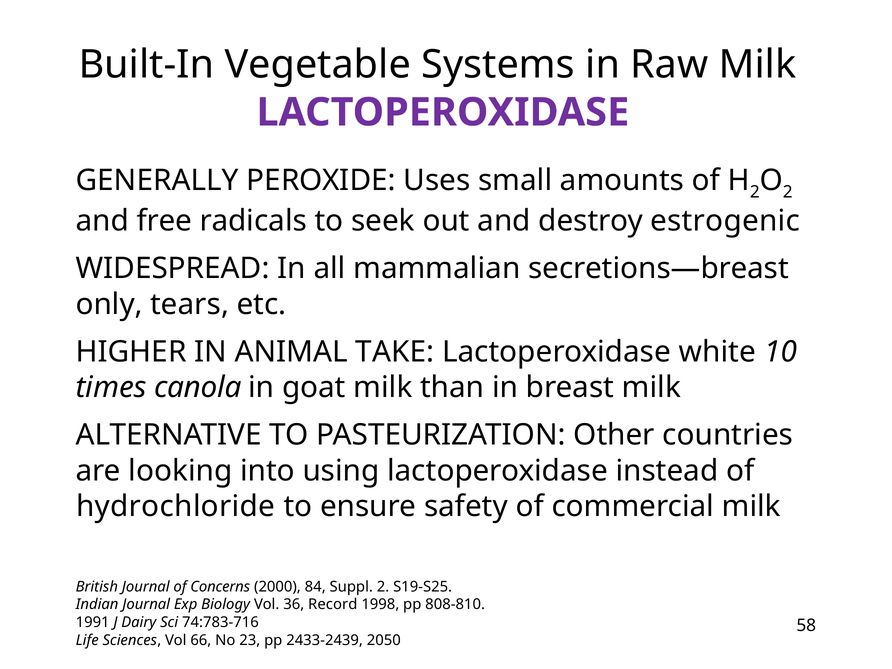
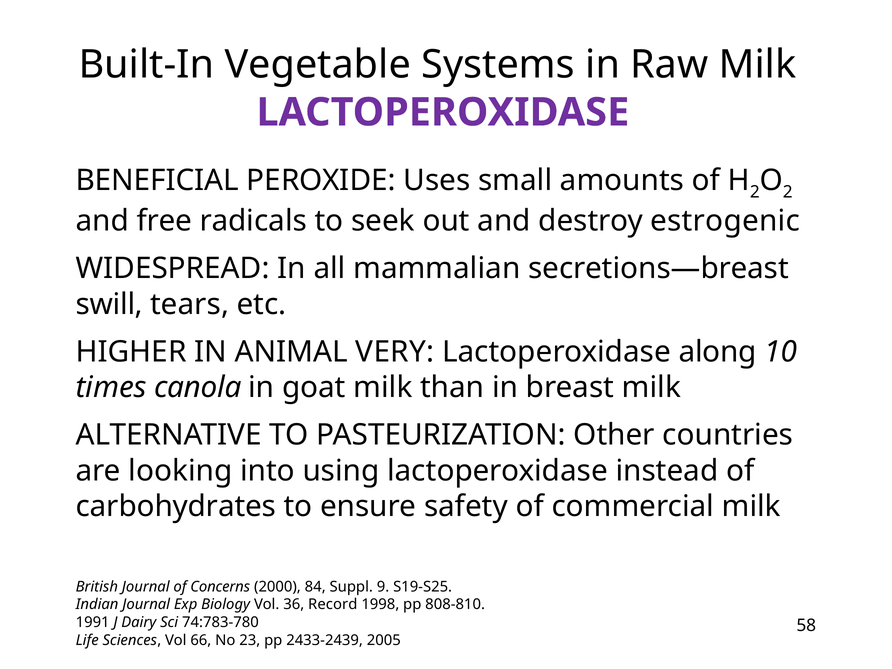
GENERALLY: GENERALLY -> BENEFICIAL (157, 180)
only: only -> swill (109, 304)
TAKE: TAKE -> VERY (395, 352)
white: white -> along (718, 352)
hydrochloride: hydrochloride -> carbohydrates (176, 506)
Suppl 2: 2 -> 9 (383, 587)
74:783-716: 74:783-716 -> 74:783-780 (220, 622)
2050: 2050 -> 2005 (384, 640)
